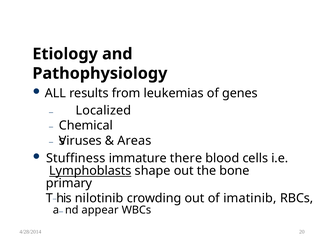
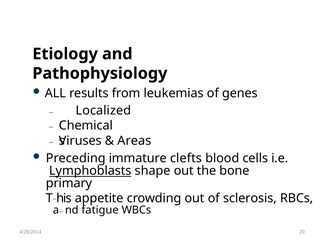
Stuffiness: Stuffiness -> Preceding (76, 158)
there: there -> clefts (186, 158)
nilotinib: nilotinib -> appetite (99, 198)
imatinib: imatinib -> sclerosis (250, 198)
appear: appear -> fatigue (100, 210)
